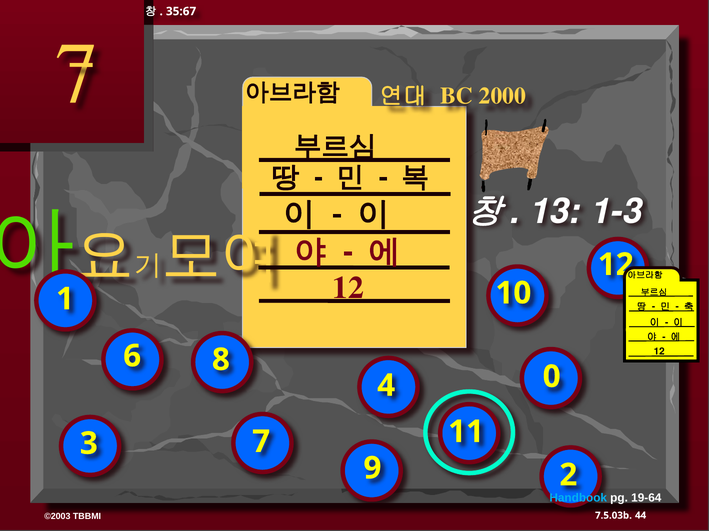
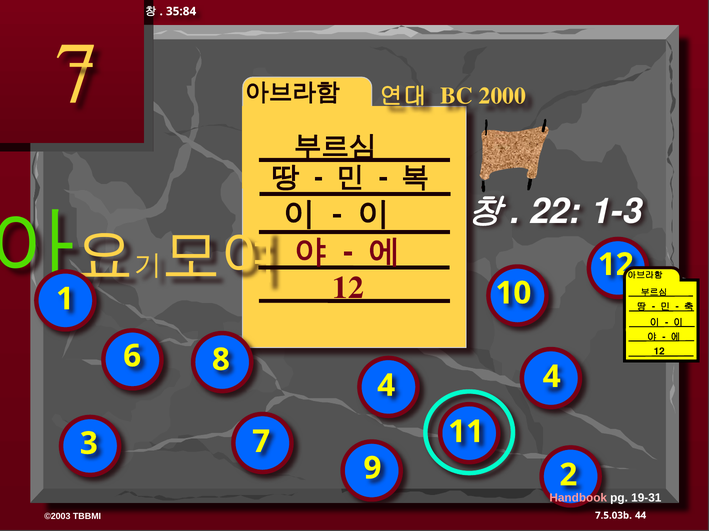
35:67: 35:67 -> 35:84 (181, 11)
13: 13 -> 22 (556, 212)
4 0: 0 -> 4 (552, 377)
Handbook colour: light blue -> pink (578, 499)
19-64: 19-64 -> 19-31 (646, 499)
